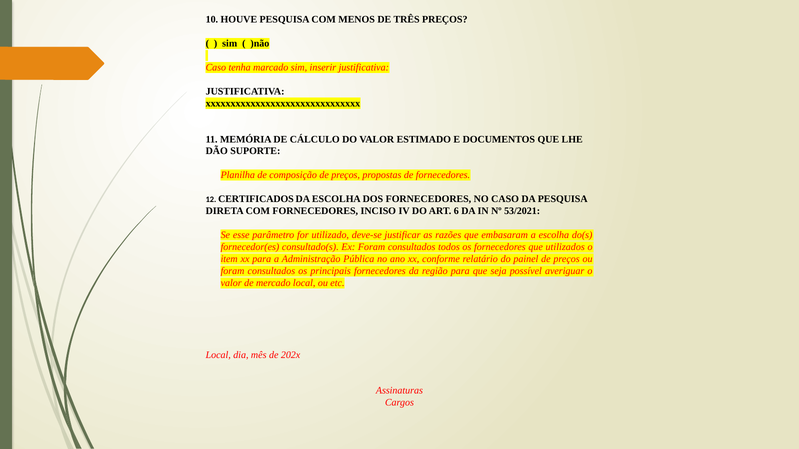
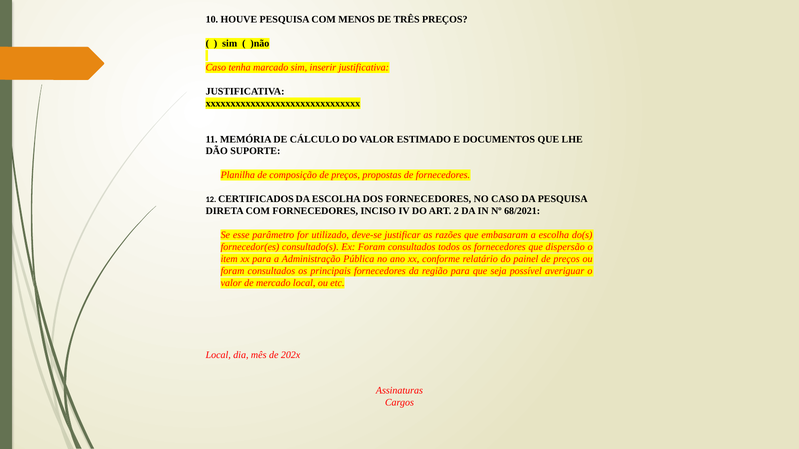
6: 6 -> 2 (456, 211)
53/2021: 53/2021 -> 68/2021 (522, 211)
utilizados: utilizados -> dispersão (565, 247)
